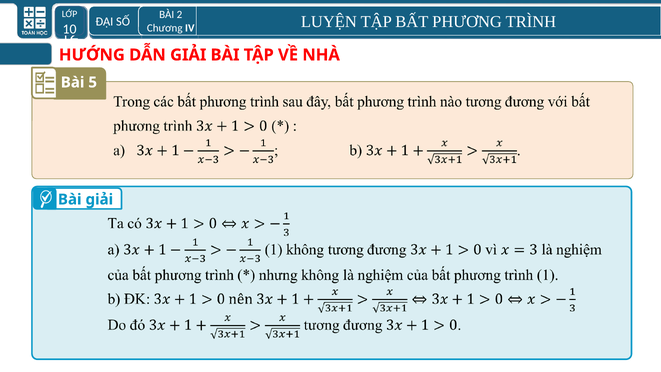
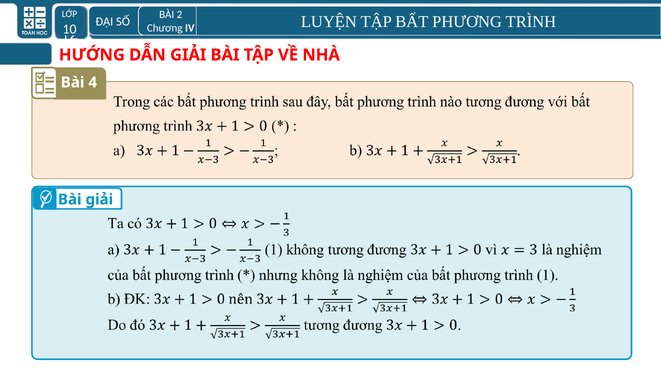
5: 5 -> 4 (93, 82)
